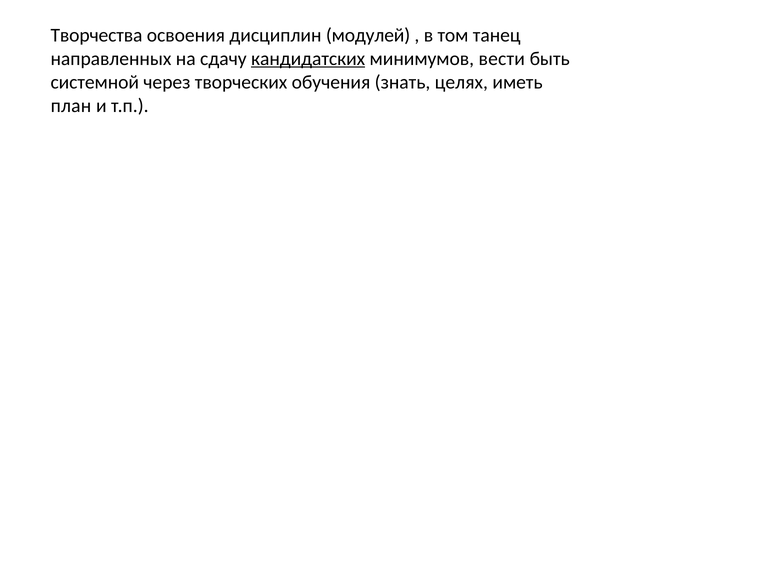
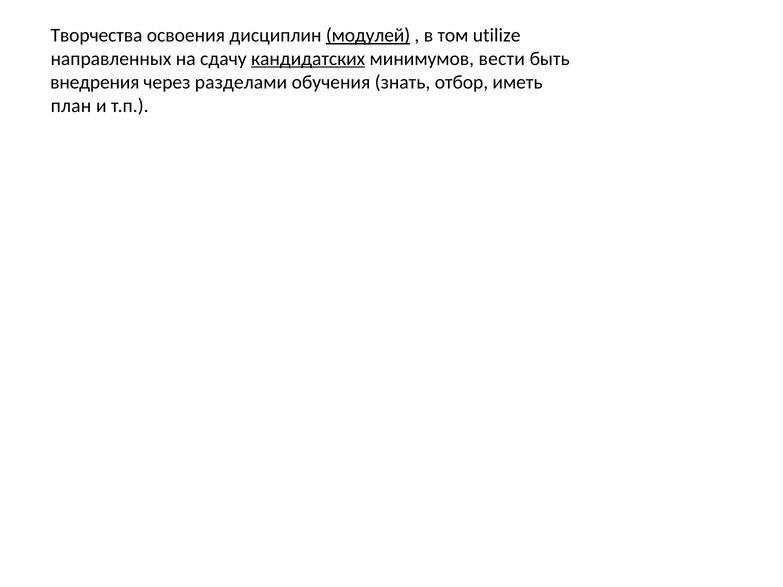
модулей underline: none -> present (368, 35)
танец: танец -> utilize (497, 35)
системной: системной -> внедрения (95, 82)
творческих: творческих -> разделами (241, 82)
целях: целях -> отбор (461, 82)
